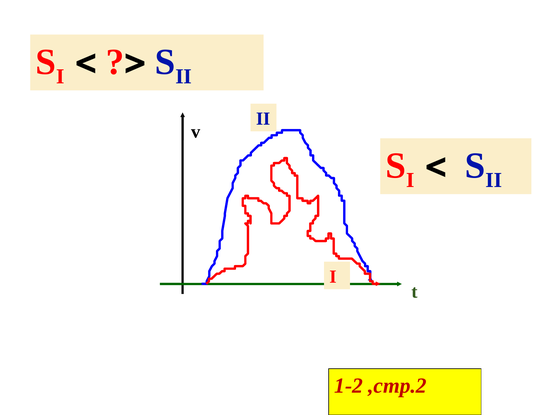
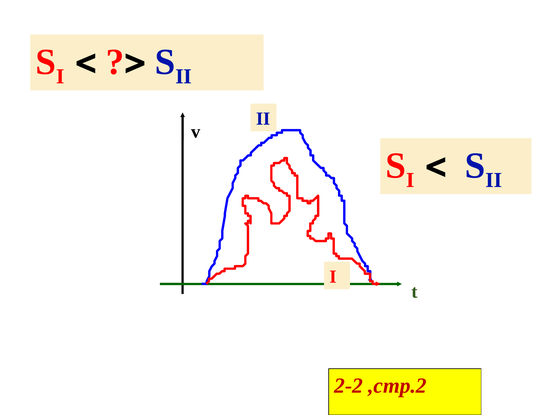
1-2: 1-2 -> 2-2 (349, 386)
